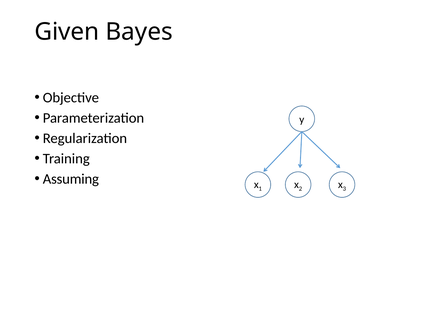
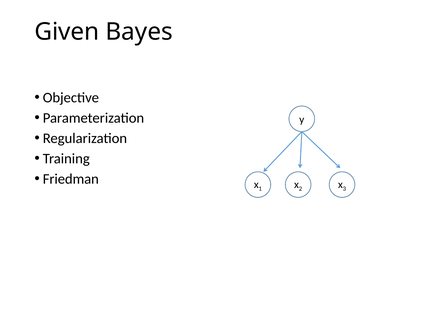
Assuming: Assuming -> Friedman (71, 179)
